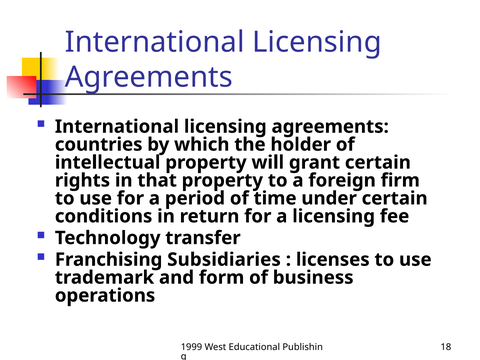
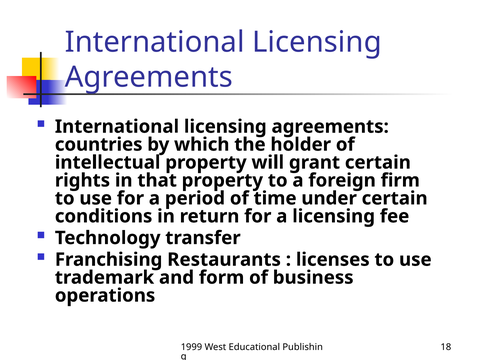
Subsidiaries: Subsidiaries -> Restaurants (224, 260)
